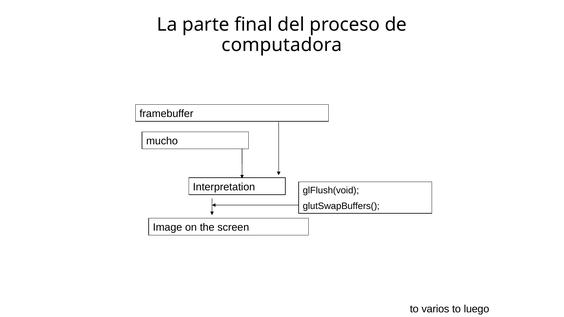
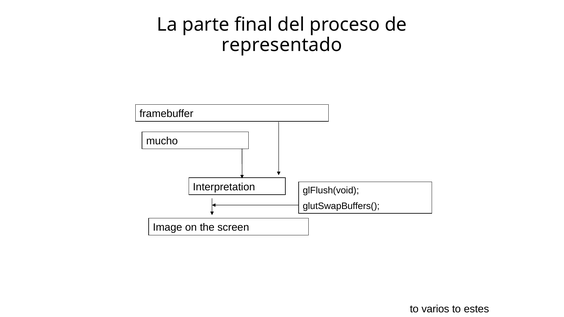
computadora: computadora -> representado (282, 45)
luego: luego -> estes (476, 309)
